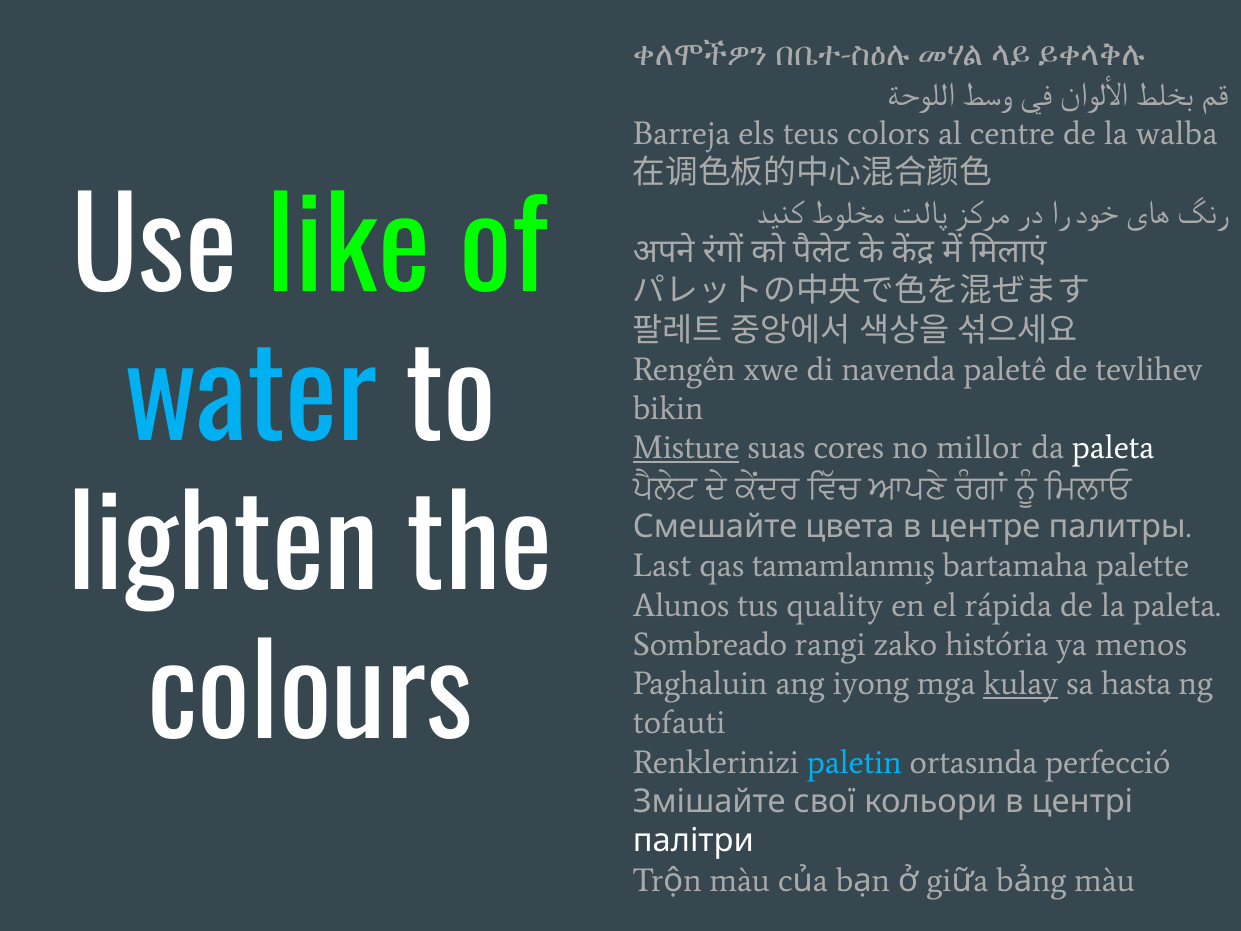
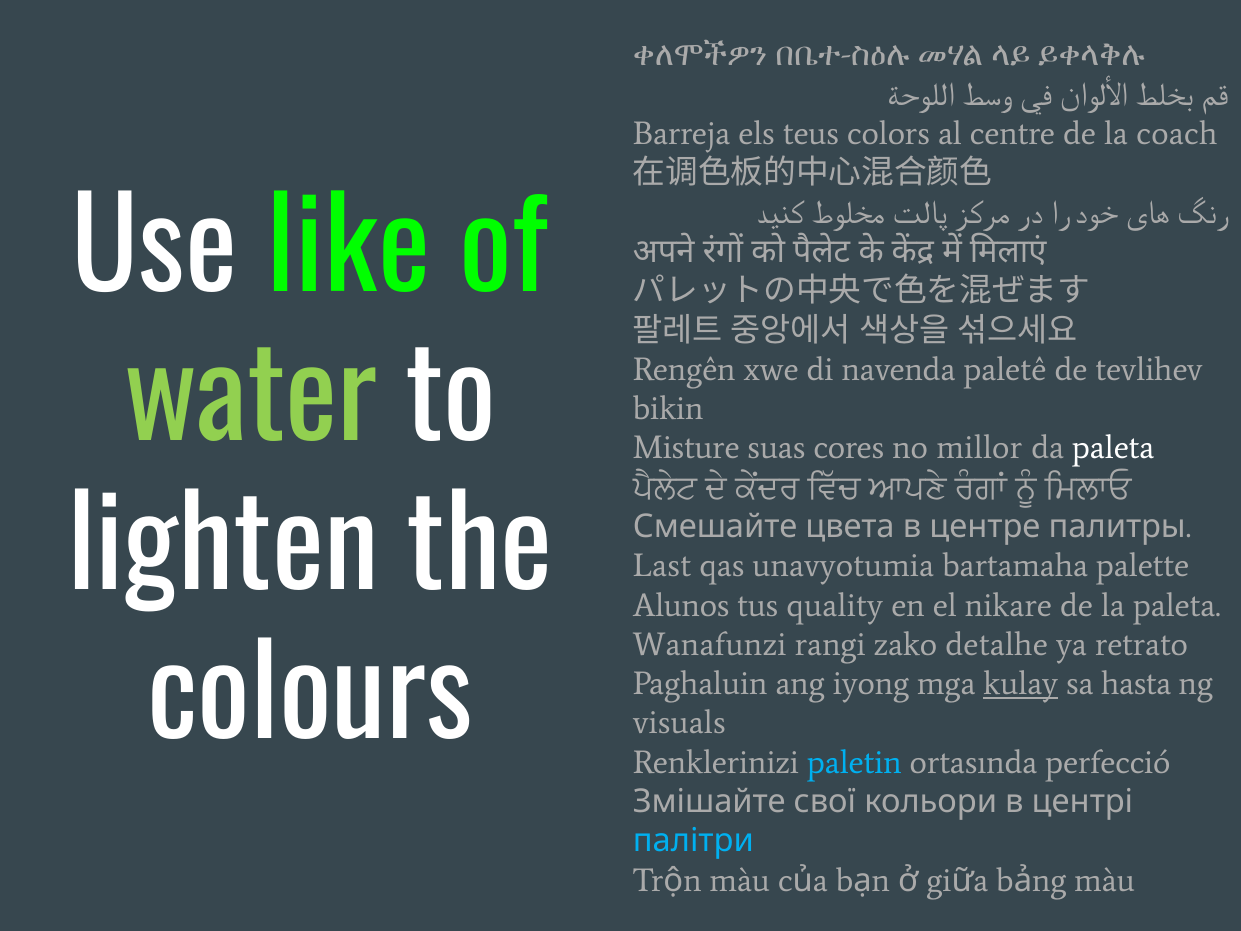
walba: walba -> coach (1177, 134)
water colour: light blue -> light green (251, 400)
Misture underline: present -> none (686, 448)
tamamlanmış: tamamlanmış -> unavyotumia (843, 566)
rápida: rápida -> nikare (1008, 605)
Sombreado: Sombreado -> Wanafunzi (710, 644)
história: história -> detalhe (997, 644)
menos: menos -> retrato (1141, 644)
tofauti: tofauti -> visuals (679, 723)
палітри colour: white -> light blue (693, 841)
